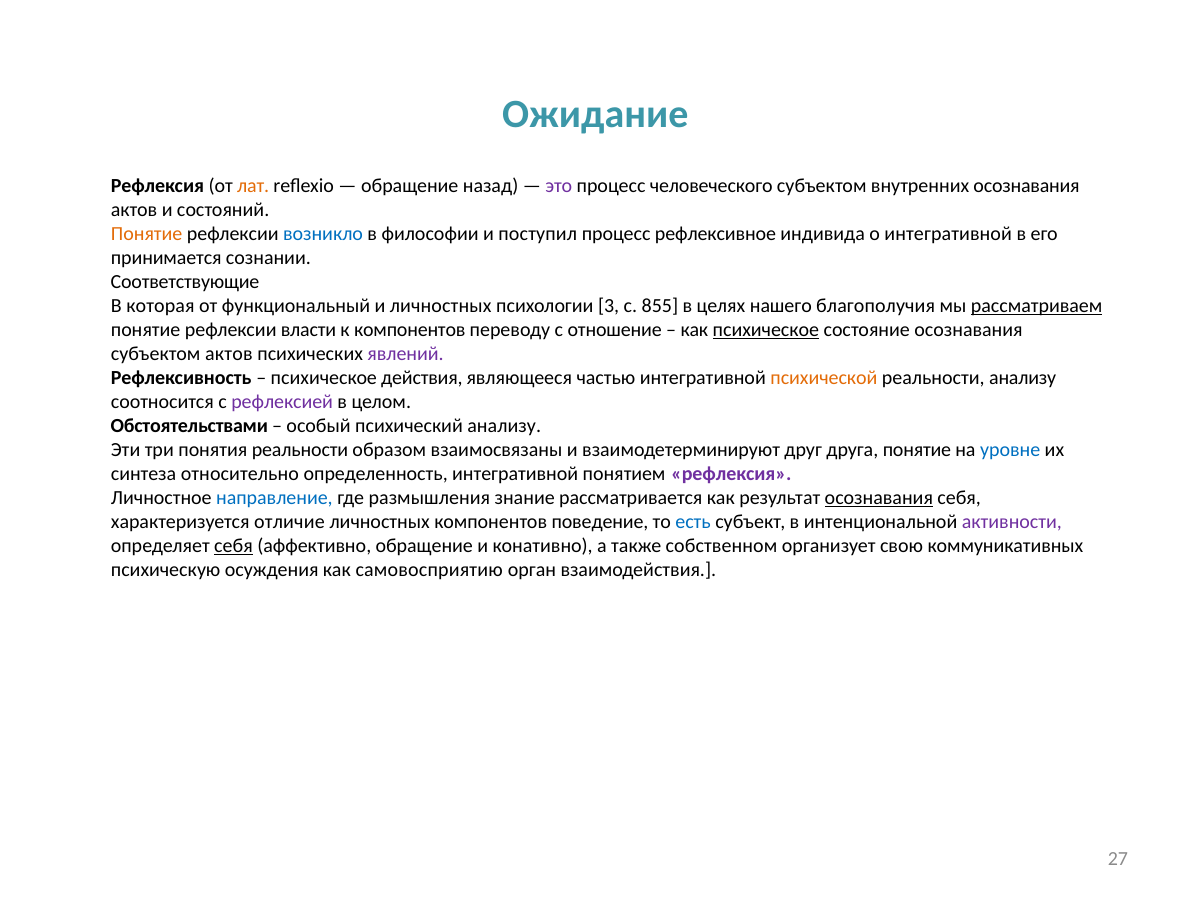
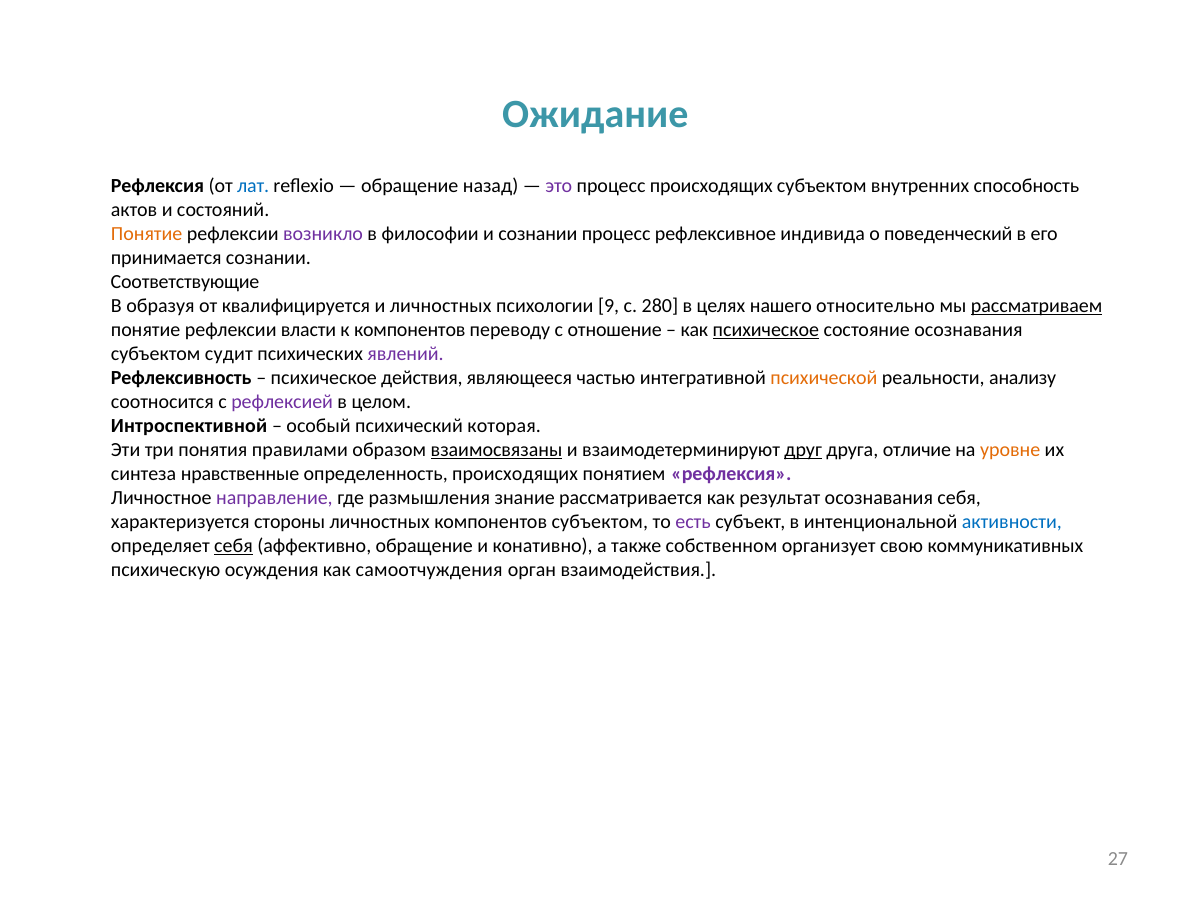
лат colour: orange -> blue (253, 186)
процесс человеческого: человеческого -> происходящих (711, 186)
внутренних осознавания: осознавания -> способность (1026, 186)
возникло colour: blue -> purple (323, 234)
и поступил: поступил -> сознании (538, 234)
о интегративной: интегративной -> поведенческий (948, 234)
которая: которая -> образуя (161, 306)
функциональный: функциональный -> квалифицируется (296, 306)
3: 3 -> 9 (609, 306)
855: 855 -> 280 (660, 306)
благополучия: благополучия -> относительно (876, 306)
субъектом актов: актов -> судит (229, 354)
Обстоятельствами: Обстоятельствами -> Интроспективной (189, 426)
психический анализу: анализу -> которая (504, 426)
понятия реальности: реальности -> правилами (300, 450)
взаимосвязаны underline: none -> present (497, 450)
друг underline: none -> present (803, 450)
друга понятие: понятие -> отличие (917, 450)
уровне colour: blue -> orange (1010, 450)
относительно: относительно -> нравственные (240, 474)
определенность интегративной: интегративной -> происходящих (515, 474)
направление colour: blue -> purple (274, 498)
осознавания underline: present -> none (879, 498)
отличие: отличие -> стороны (290, 522)
компонентов поведение: поведение -> субъектом (600, 522)
есть colour: blue -> purple (693, 522)
активности colour: purple -> blue (1012, 522)
самовосприятию: самовосприятию -> самоотчуждения (429, 570)
